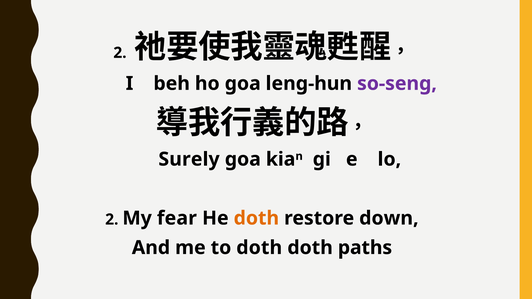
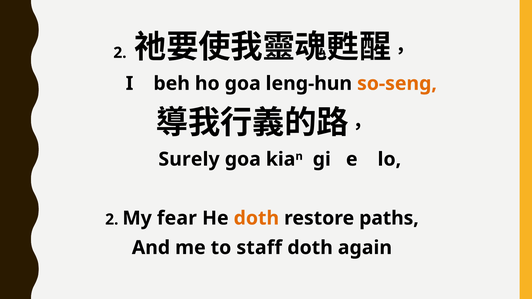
so-seng colour: purple -> orange (397, 84)
down: down -> paths (389, 218)
to doth: doth -> staff (259, 248)
paths: paths -> again (365, 248)
